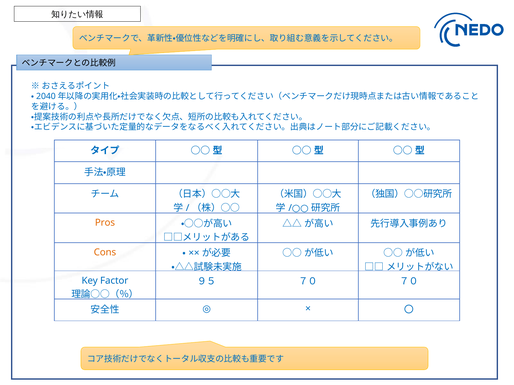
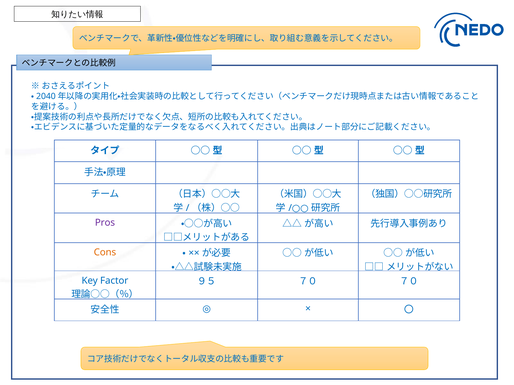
Pros colour: orange -> purple (105, 223)
